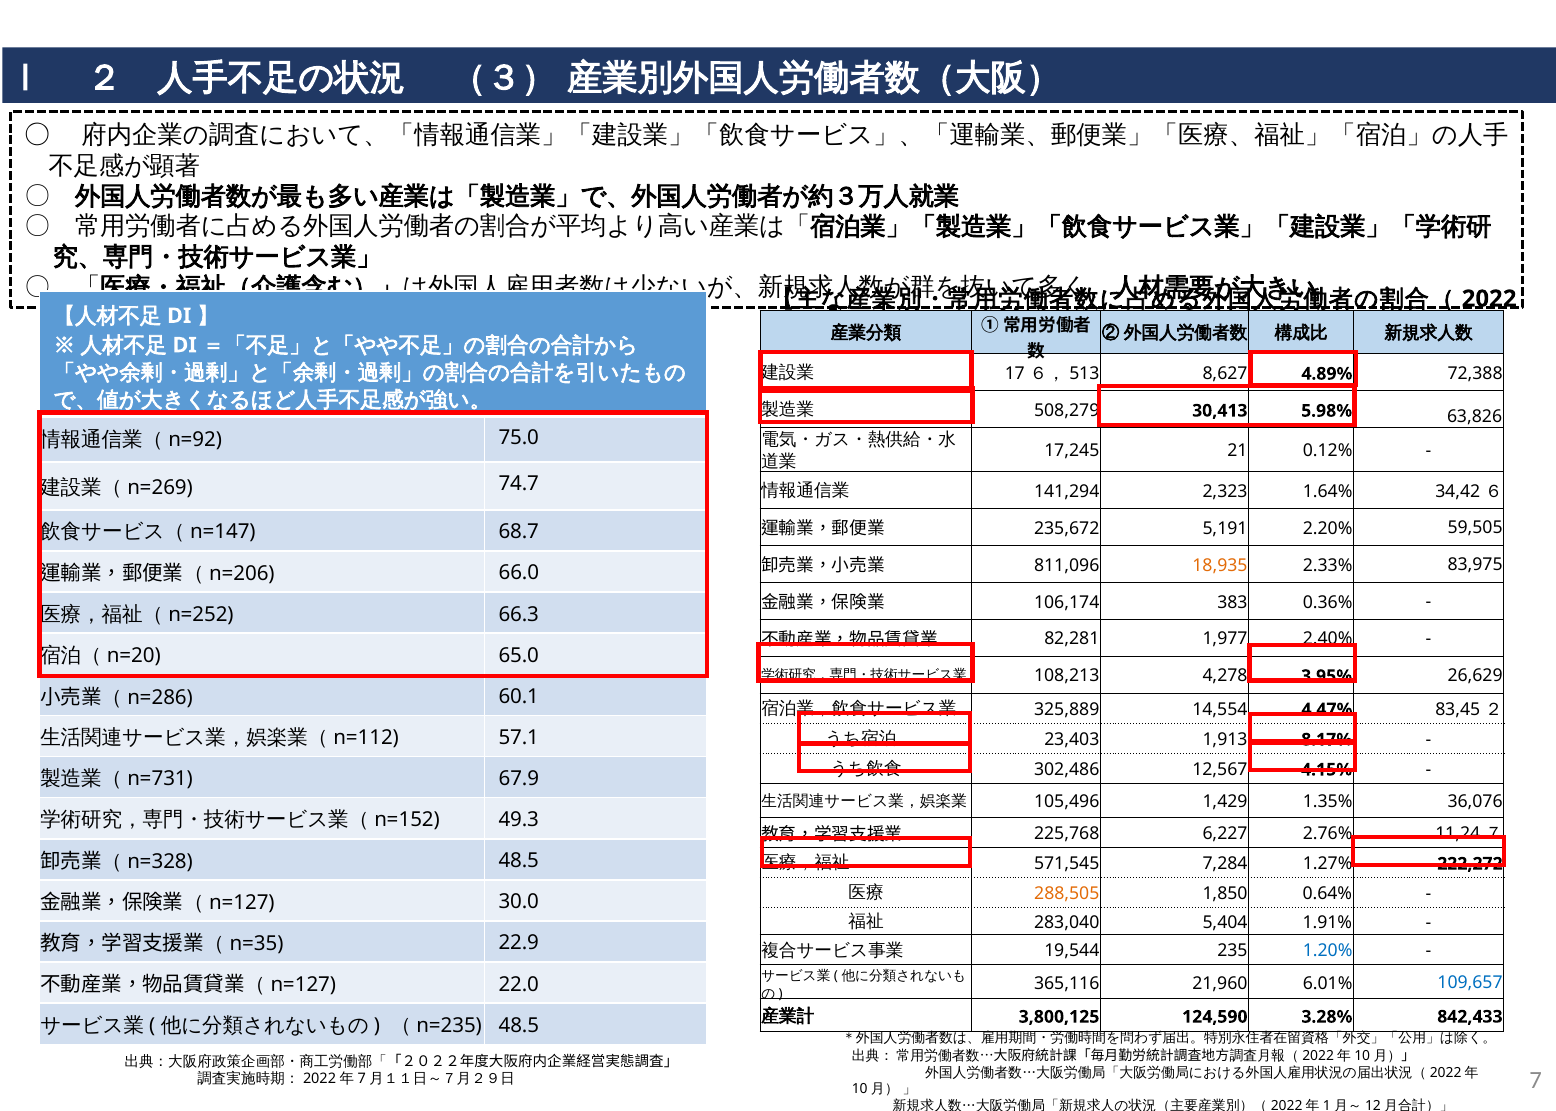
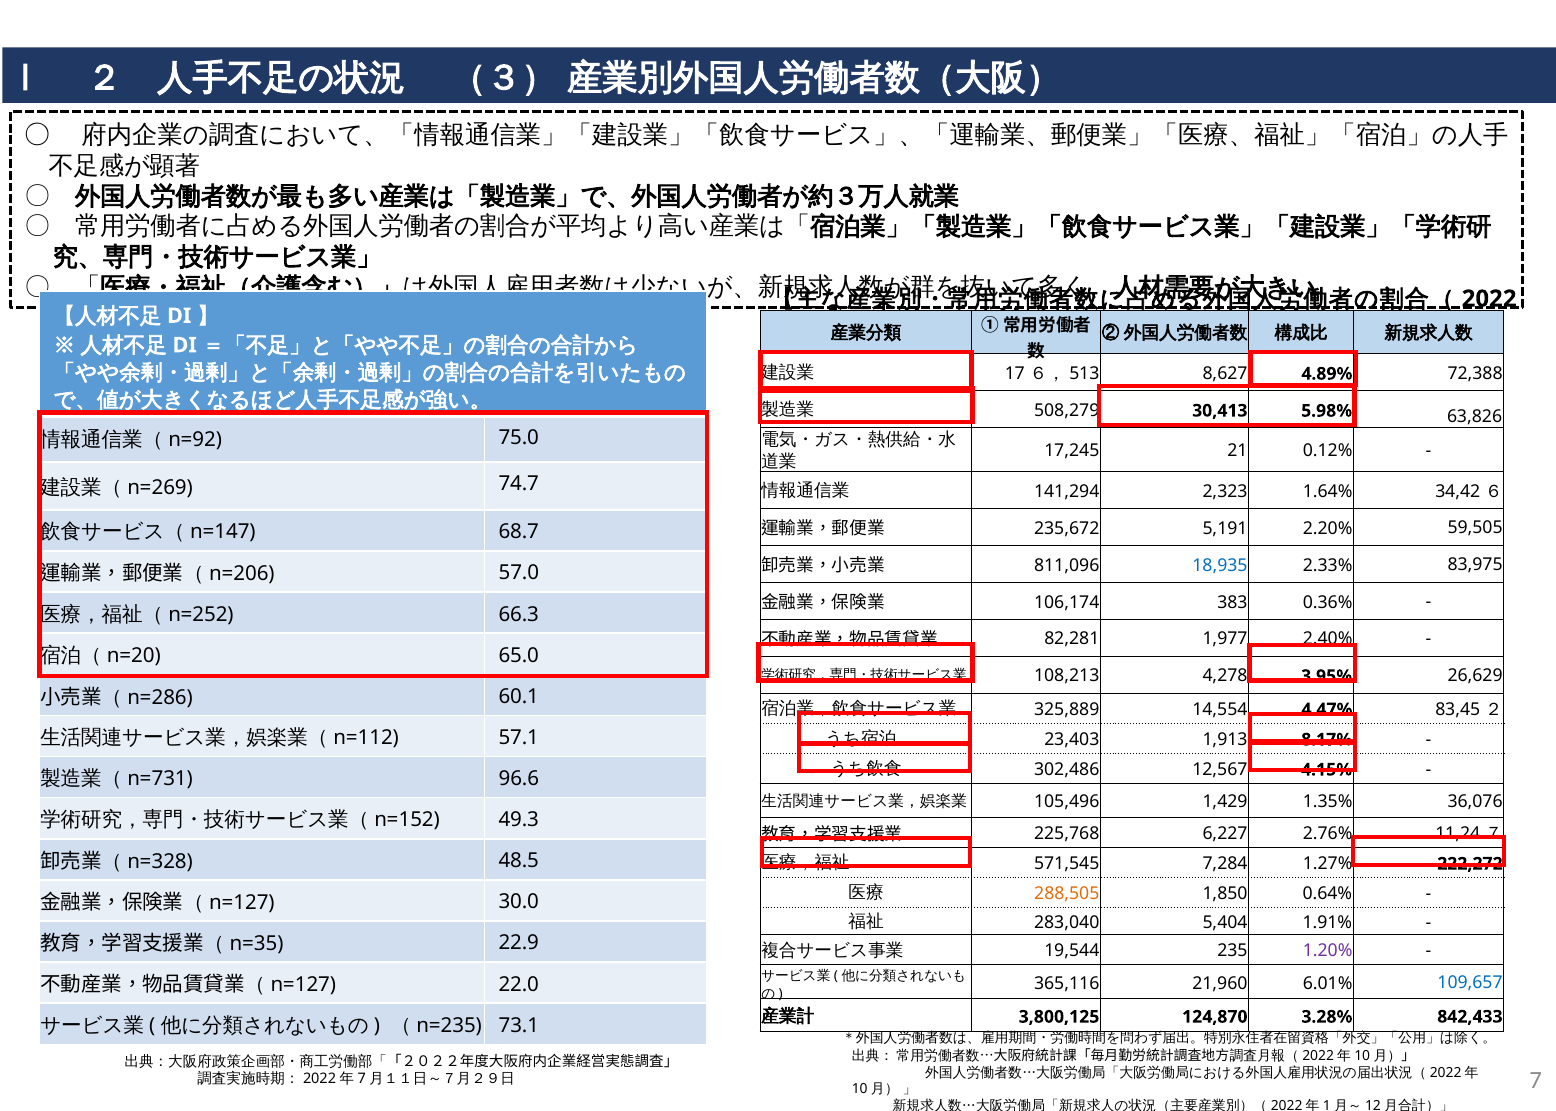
18,935 colour: orange -> blue (1220, 565)
66.0: 66.0 -> 57.0 (519, 573)
67.9: 67.9 -> 96.6 (519, 779)
1.20% colour: blue -> purple (1328, 951)
124,590: 124,590 -> 124,870 (1215, 1017)
（n=235 48.5: 48.5 -> 73.1 (519, 1026)
